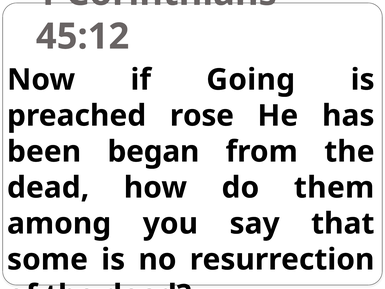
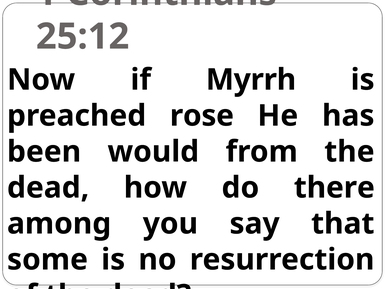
45:12: 45:12 -> 25:12 (83, 37)
Going: Going -> Myrrh (251, 80)
began: began -> would (153, 152)
them: them -> there (334, 188)
